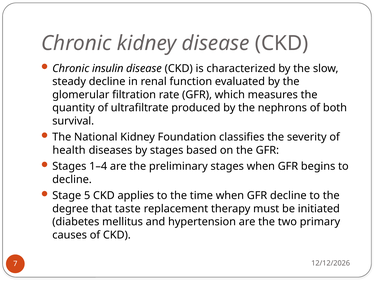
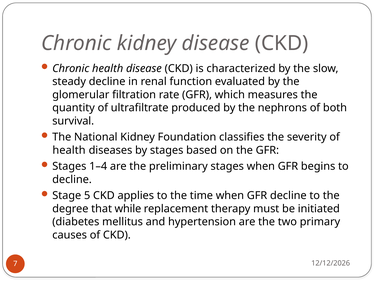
Chronic insulin: insulin -> health (108, 68)
taste: taste -> while (128, 208)
